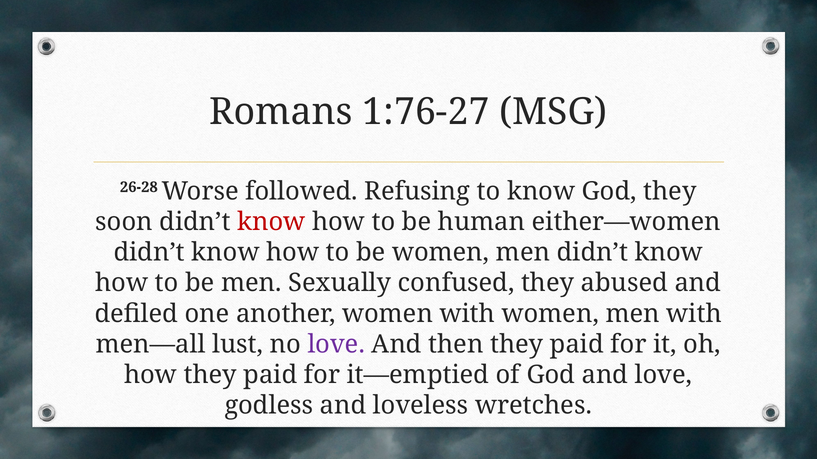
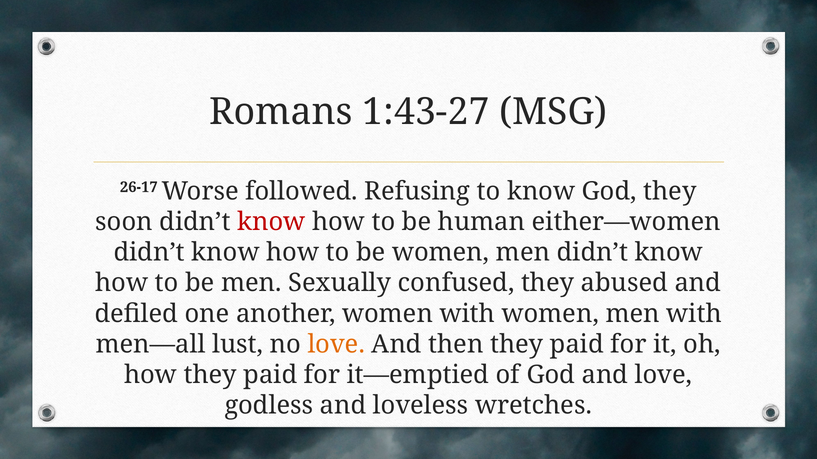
1:76-27: 1:76-27 -> 1:43-27 (426, 112)
26-28: 26-28 -> 26-17 (139, 187)
love colour: purple -> orange (336, 345)
